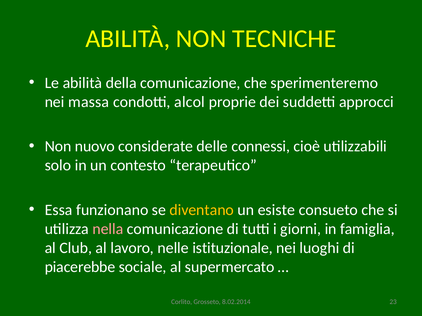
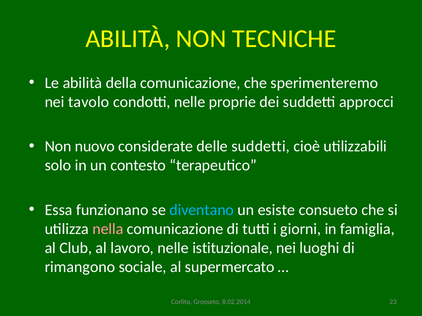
massa: massa -> tavolo (89, 102)
condotti alcol: alcol -> nelle (190, 102)
delle connessi: connessi -> suddetti (261, 147)
diventano colour: yellow -> light blue (202, 210)
piacerebbe: piacerebbe -> rimangono (80, 267)
